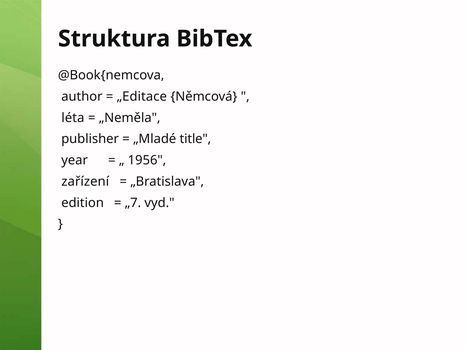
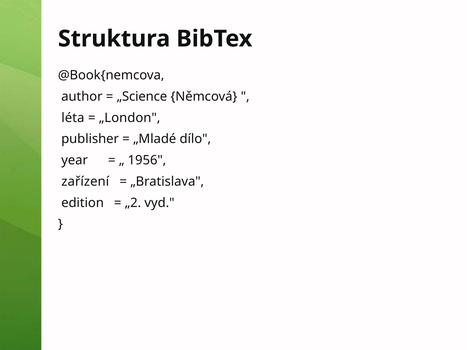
„Editace: „Editace -> „Science (142, 97)
„Neměla: „Neměla -> „London (130, 118)
title: title -> dílo (195, 139)
„7: „7 -> „2 (133, 203)
